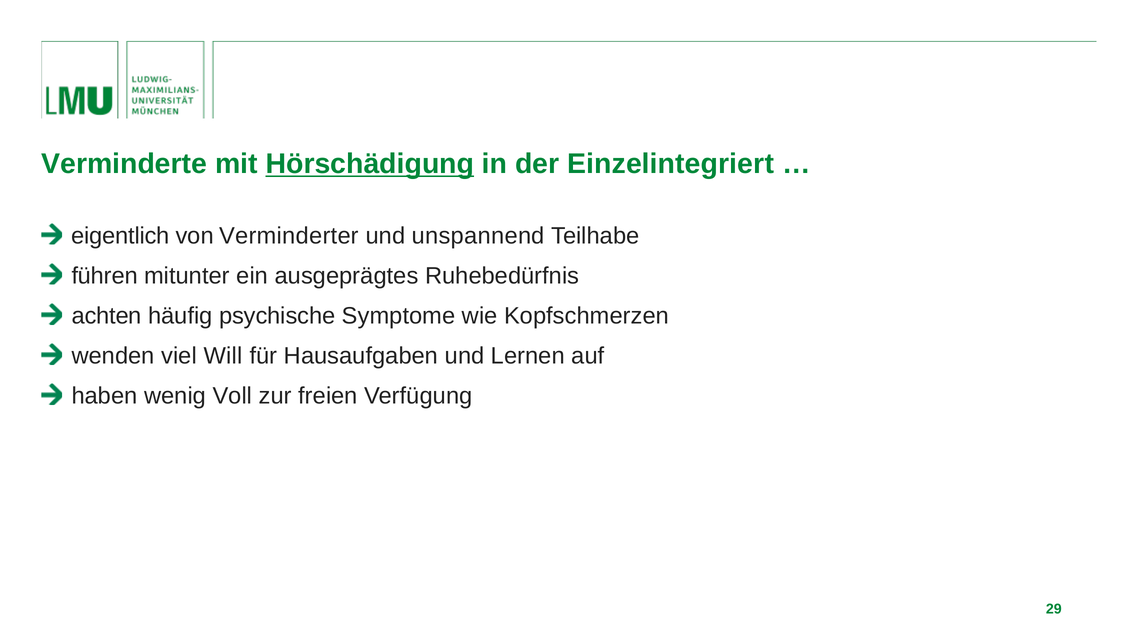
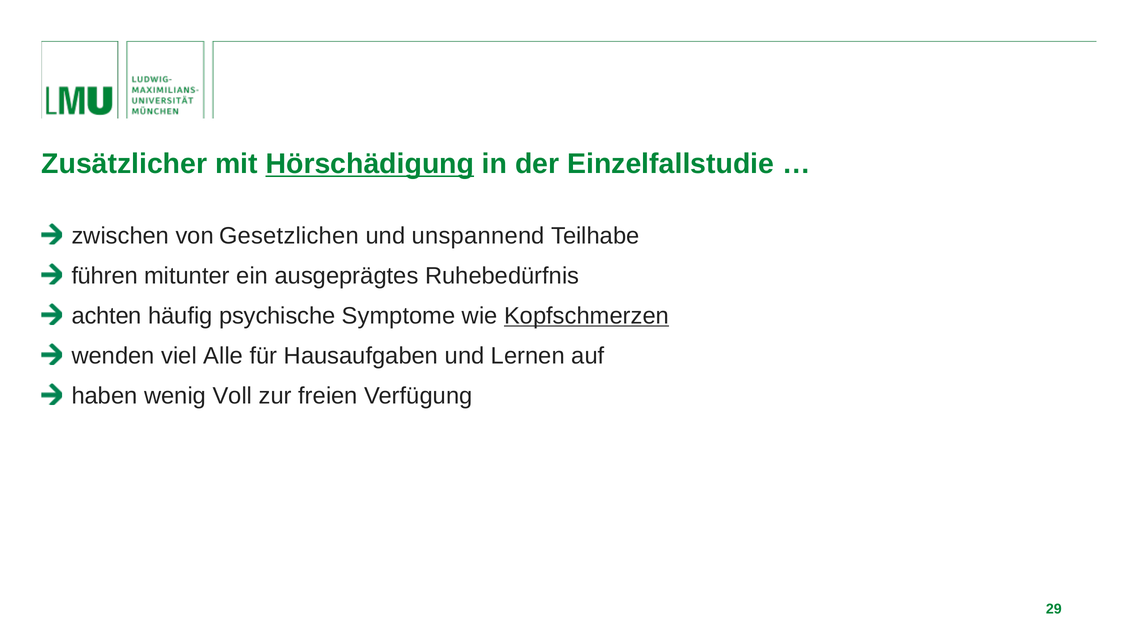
Verminderte: Verminderte -> Zusätzlicher (124, 164)
Einzelintegriert: Einzelintegriert -> Einzelfallstudie (671, 164)
eigentlich: eigentlich -> zwischen (120, 236)
Verminderter: Verminderter -> Gesetzlichen (289, 236)
Kopfschmerzen underline: none -> present (587, 316)
Will: Will -> Alle (223, 356)
